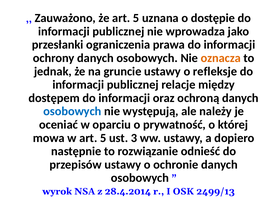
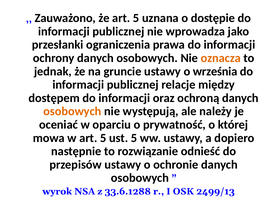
refleksje: refleksje -> września (215, 71)
osobowych colour: blue -> orange (72, 111)
ust 3: 3 -> 5 (134, 138)
28.4.2014: 28.4.2014 -> 33.6.1288 (128, 191)
